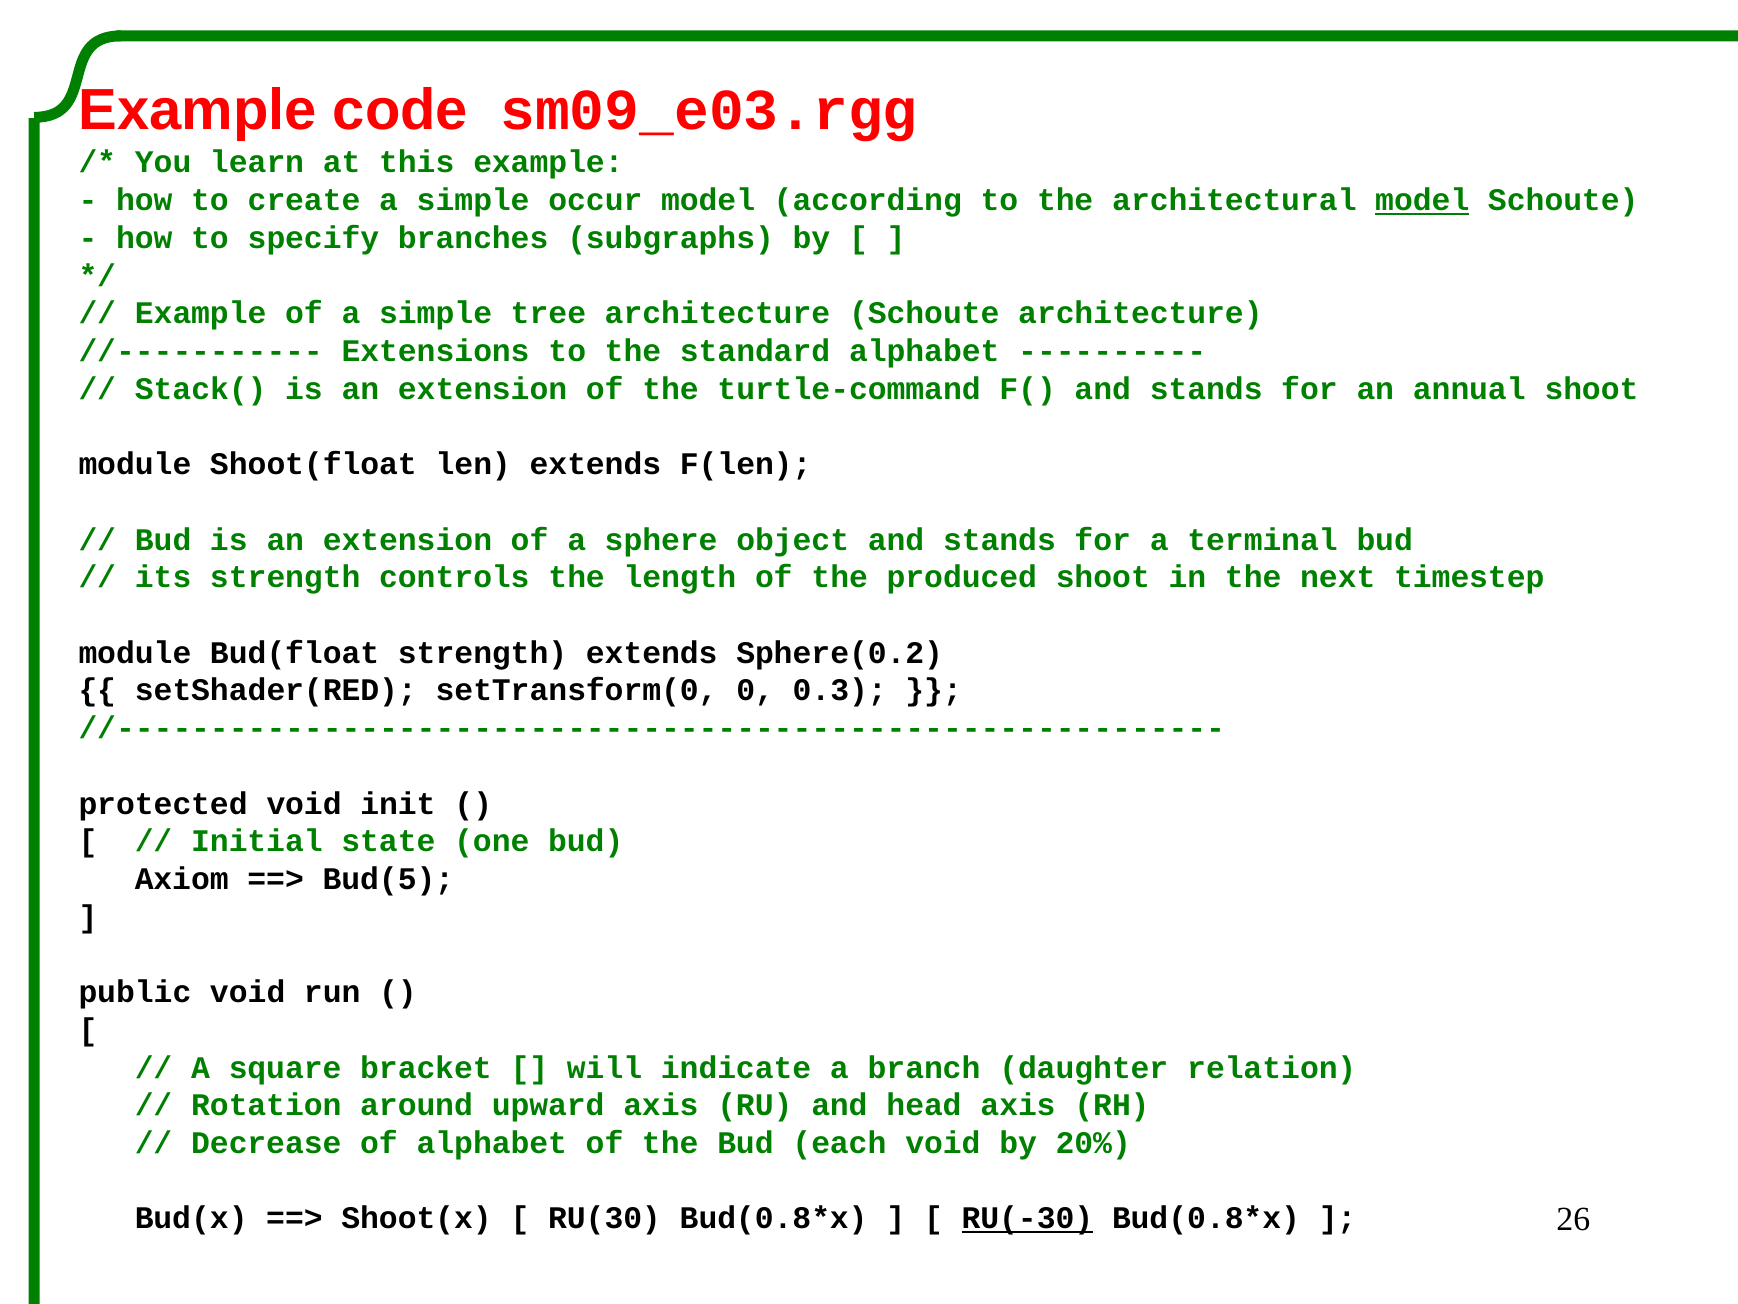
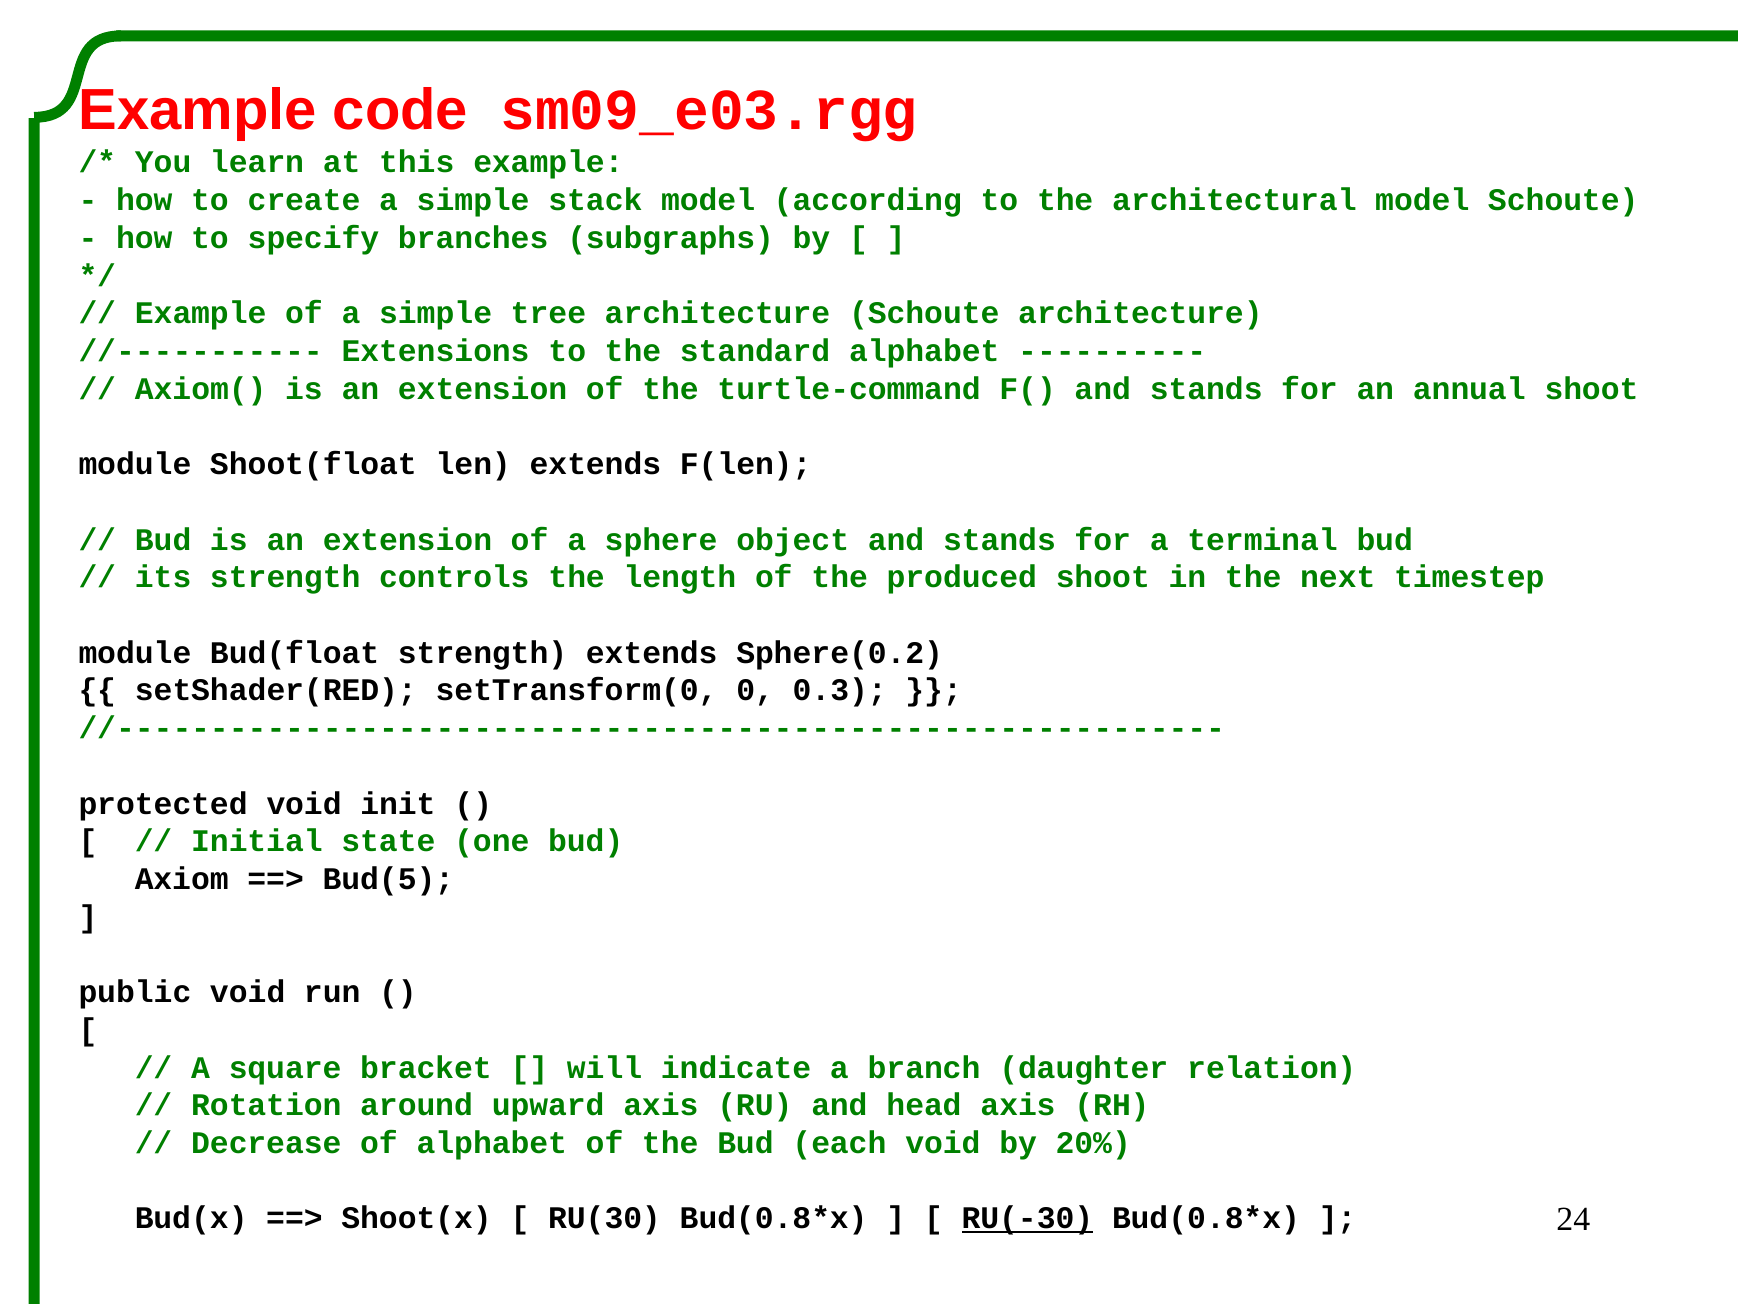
occur: occur -> stack (595, 200)
model underline: present -> none (1422, 200)
Stack(: Stack( -> Axiom( (201, 389)
26: 26 -> 24 (1573, 1219)
